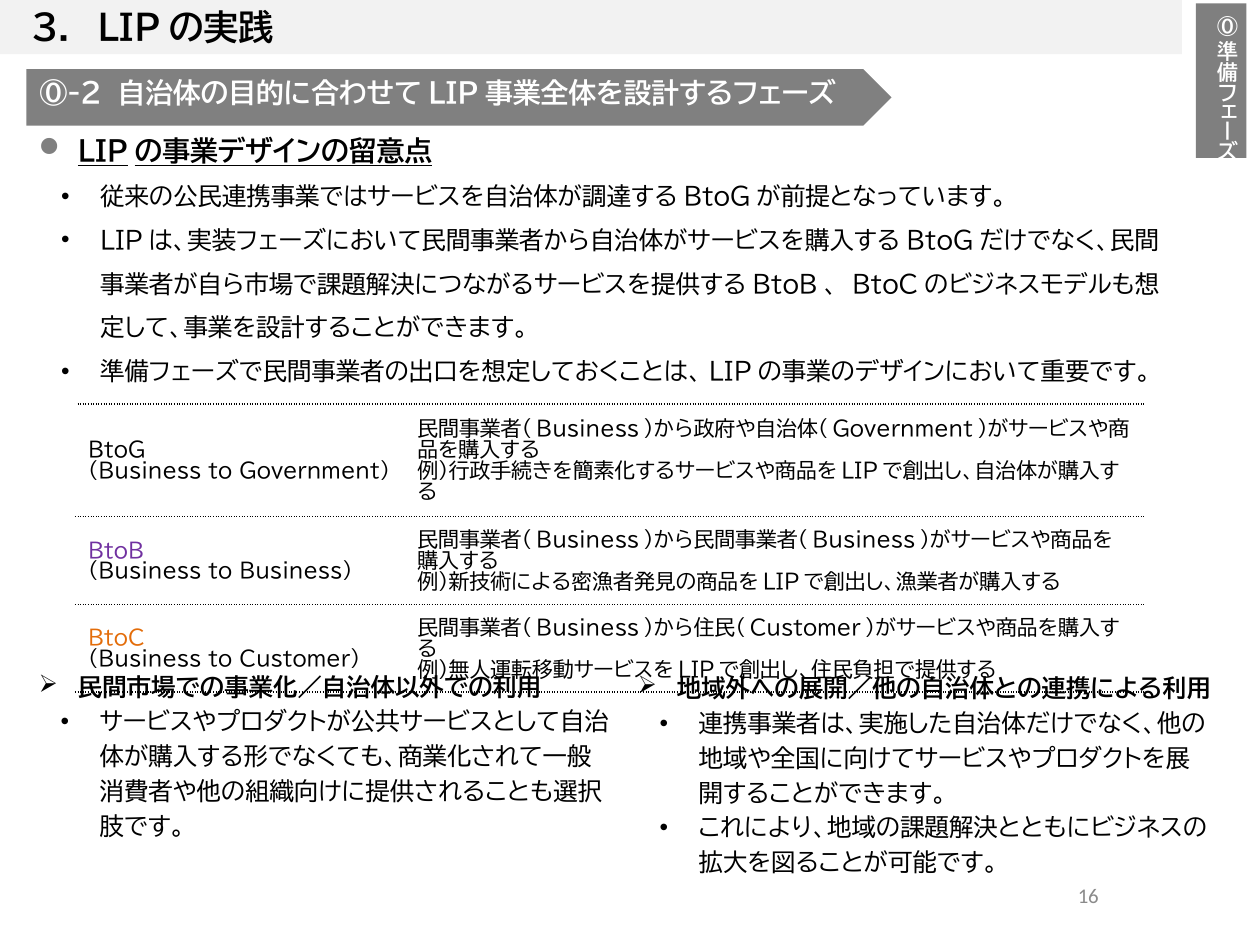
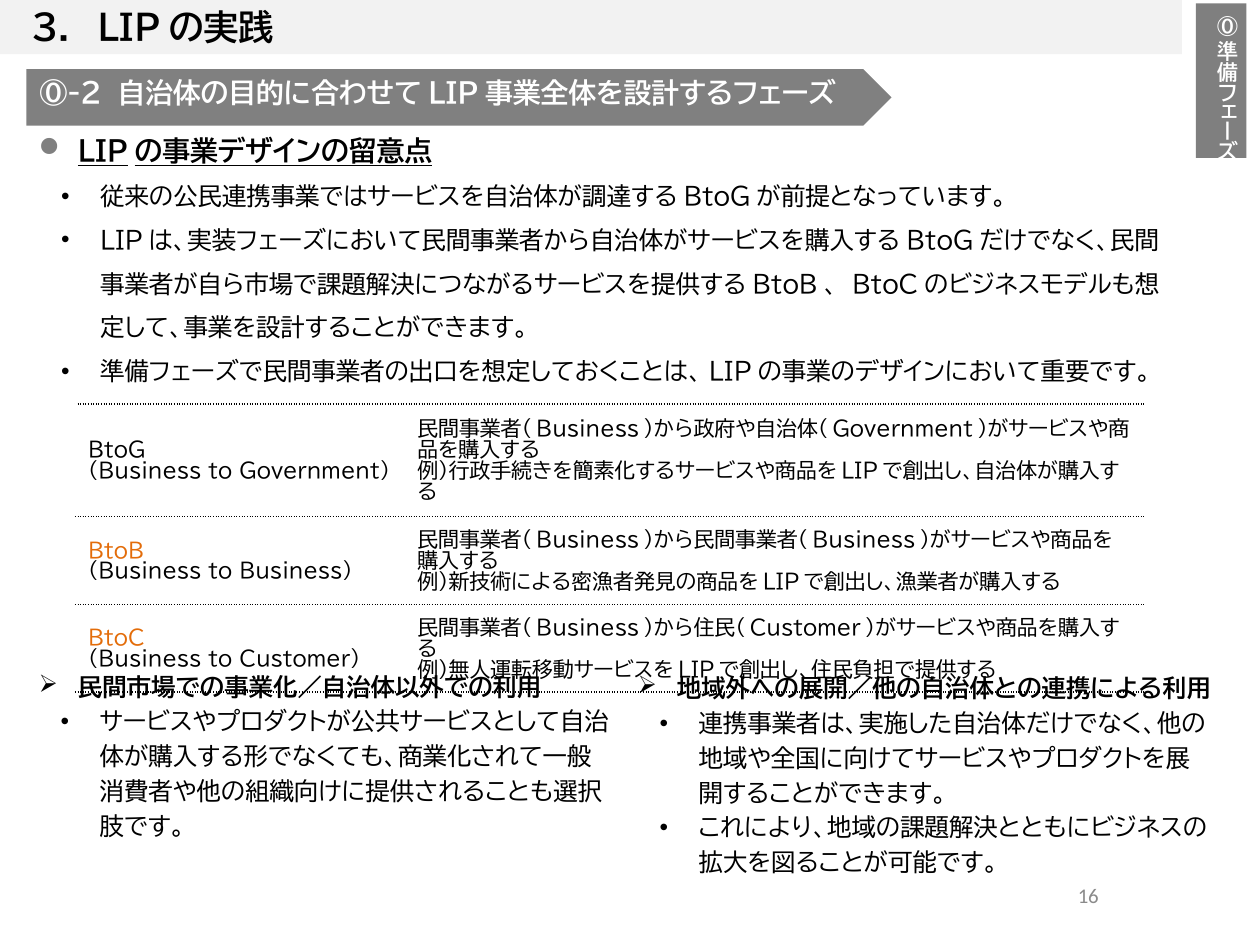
BtoB colour: purple -> orange (116, 551)
